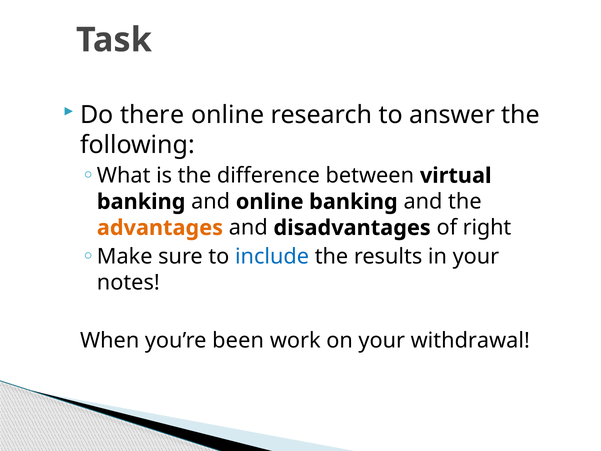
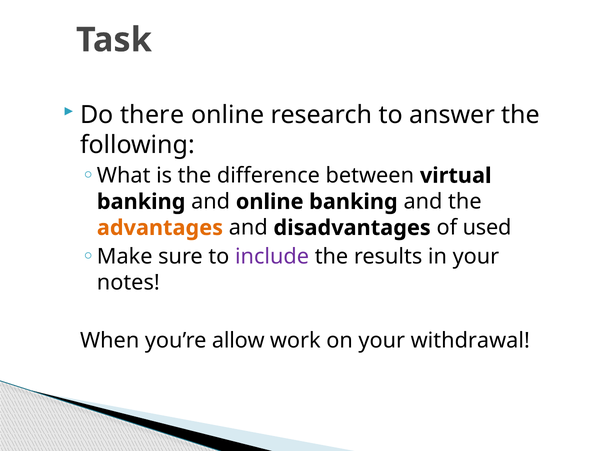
right: right -> used (487, 228)
include colour: blue -> purple (272, 256)
been: been -> allow (238, 340)
